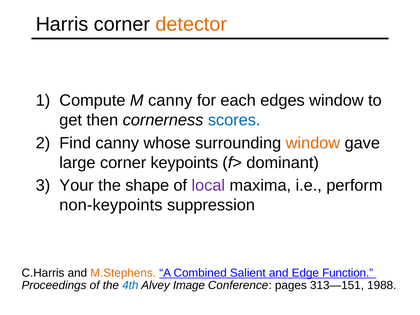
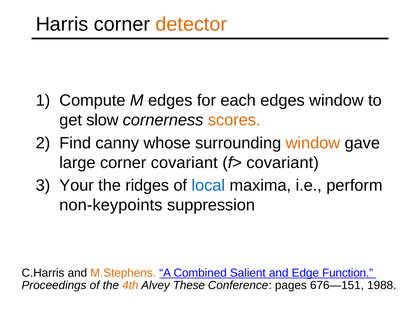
M canny: canny -> edges (170, 101)
then: then -> slow (102, 120)
scores colour: blue -> orange (234, 120)
corner keypoints: keypoints -> covariant (184, 163)
f> dominant: dominant -> covariant (283, 163)
shape: shape -> ridges (147, 186)
local colour: purple -> blue (208, 186)
4th colour: blue -> orange (130, 285)
Image: Image -> These (189, 285)
313—151: 313—151 -> 676—151 (337, 285)
